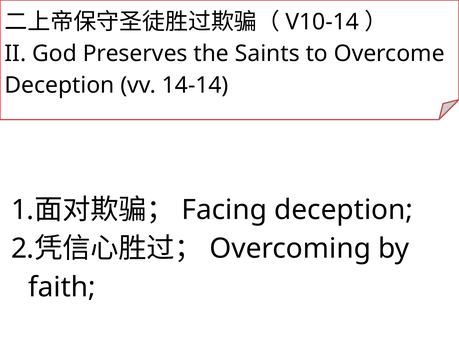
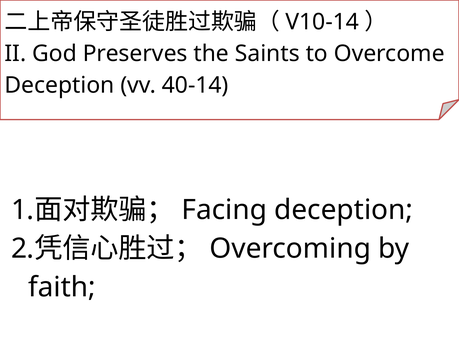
14-14: 14-14 -> 40-14 (195, 85)
